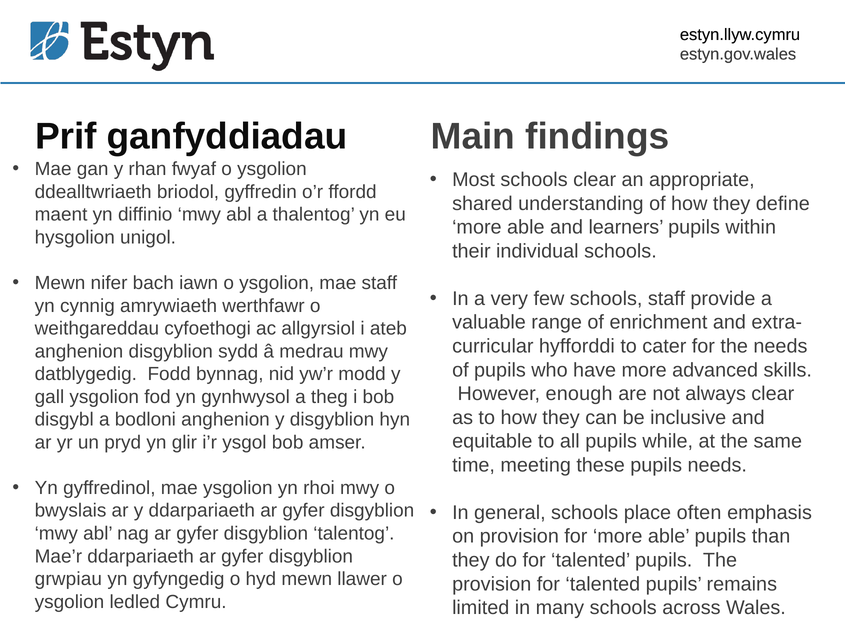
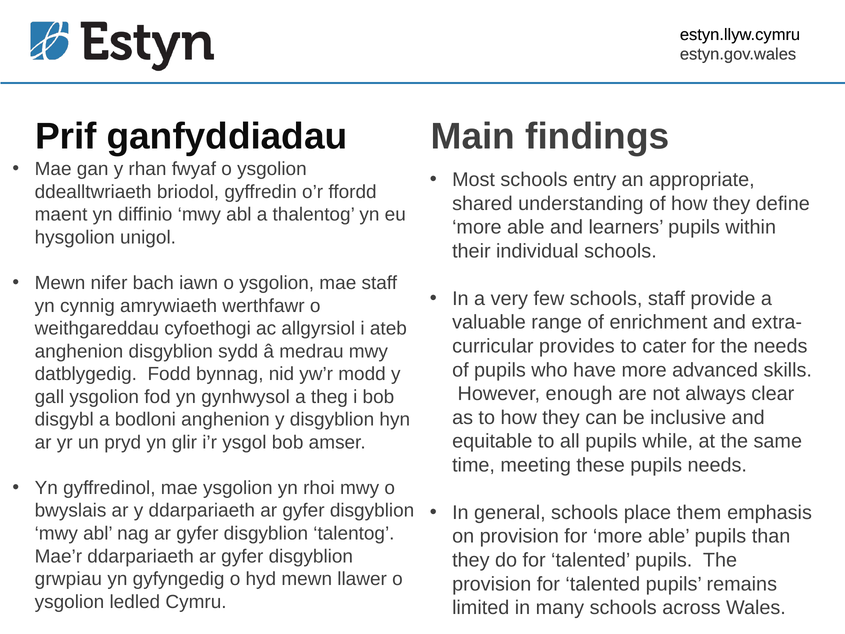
schools clear: clear -> entry (595, 180)
hyfforddi: hyfforddi -> provides (577, 346)
often: often -> them (699, 512)
